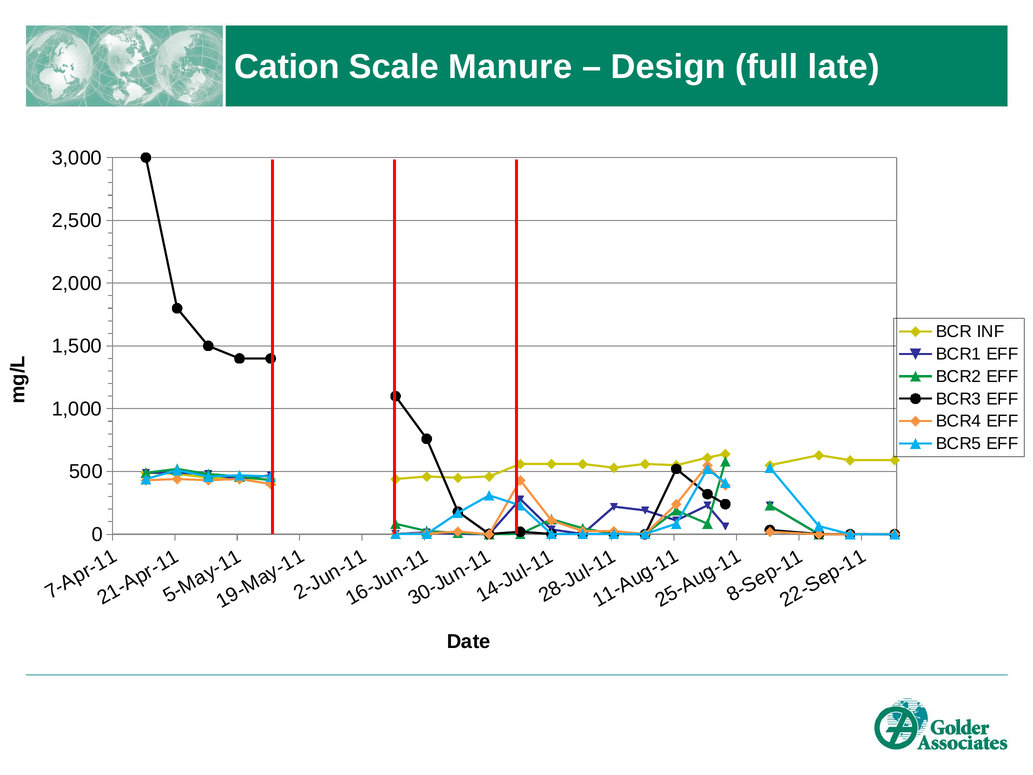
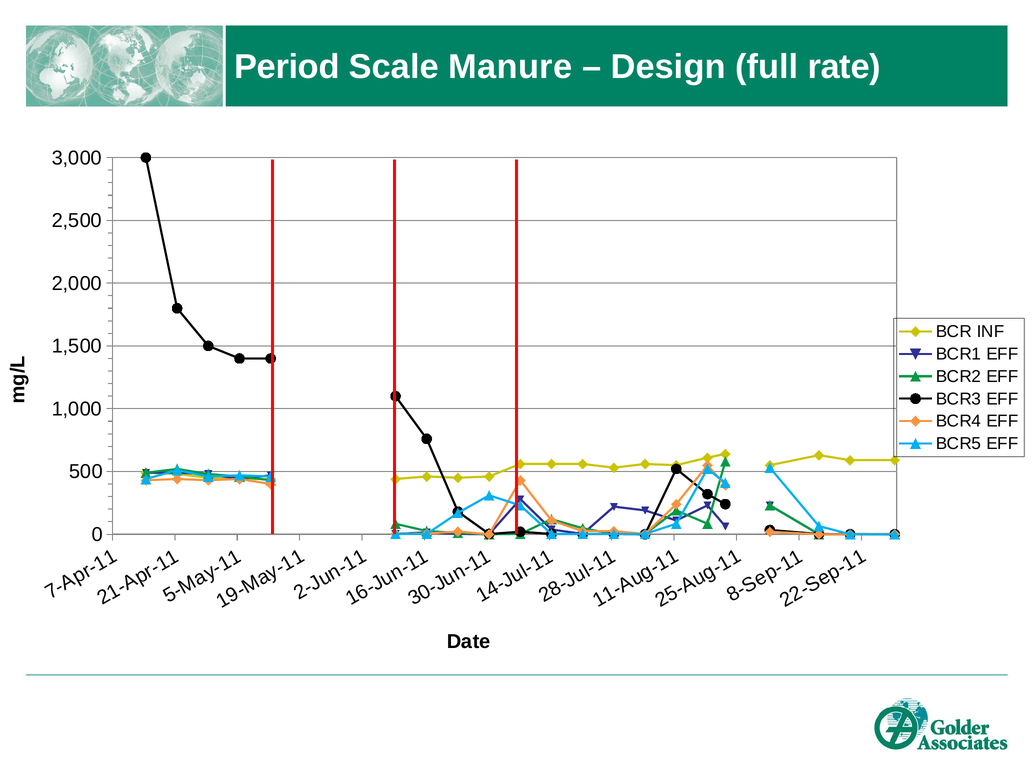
Cation: Cation -> Period (287, 67)
late: late -> rate (844, 67)
